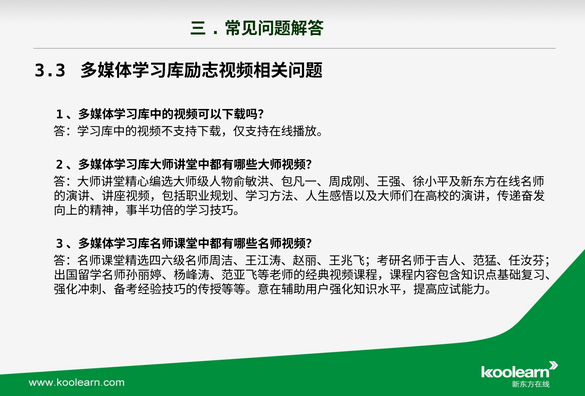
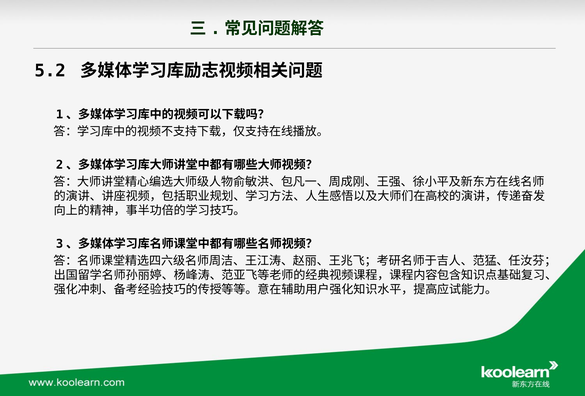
3.3: 3.3 -> 5.2 (50, 71)
